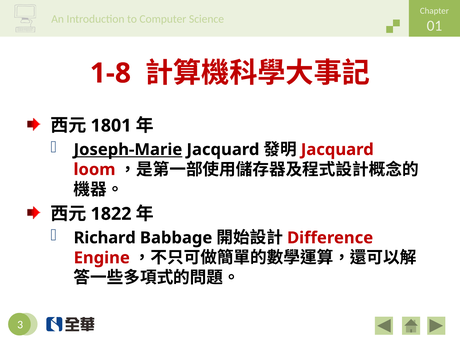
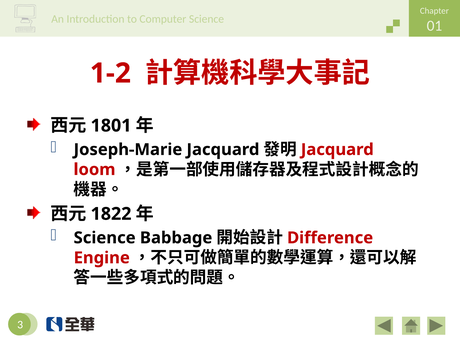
1-8: 1-8 -> 1-2 (110, 73)
Joseph-Marie underline: present -> none (128, 150)
Richard: Richard -> Science (105, 238)
